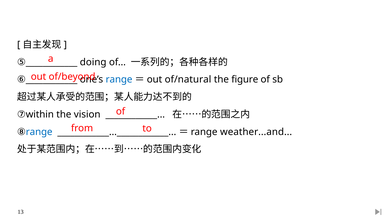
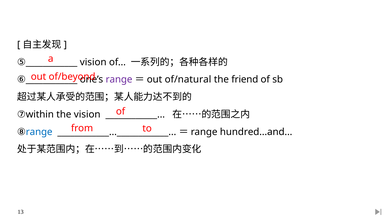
doing: doing -> vision (93, 62)
range colour: blue -> purple (119, 80)
figure: figure -> friend (245, 80)
weather...and: weather...and -> hundred...and (256, 132)
